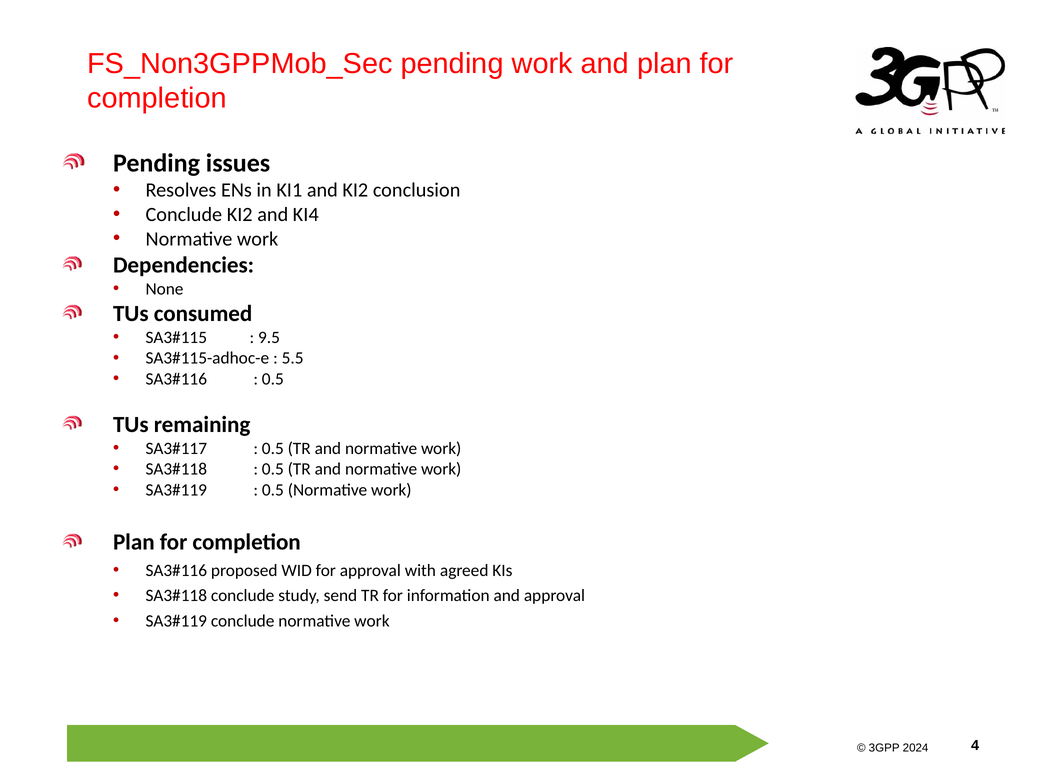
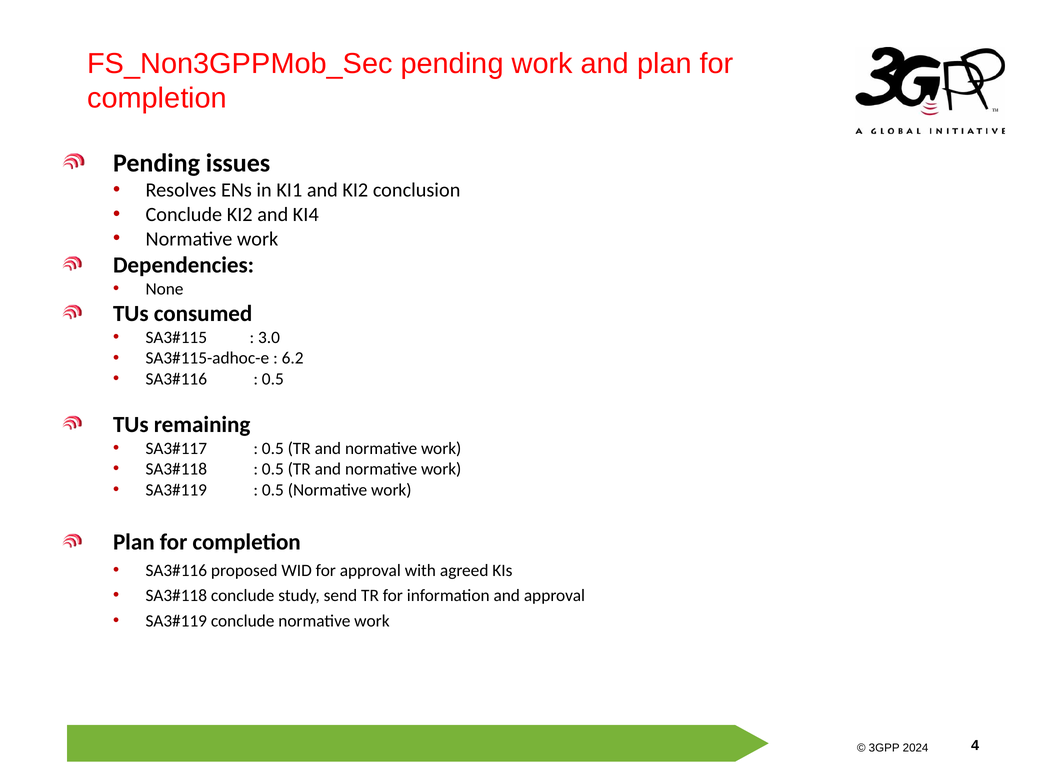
9.5: 9.5 -> 3.0 (269, 337)
5.5: 5.5 -> 6.2 (293, 358)
